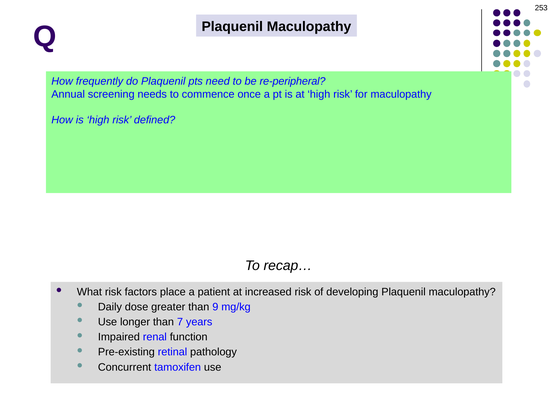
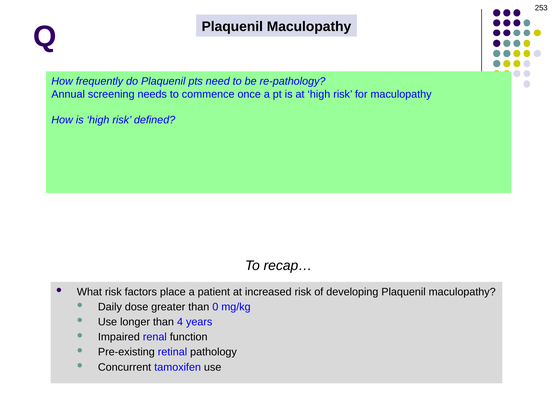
re-peripheral: re-peripheral -> re-pathology (293, 81)
9: 9 -> 0 (215, 307)
7: 7 -> 4 (180, 322)
